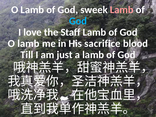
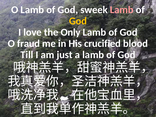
God colour: light blue -> yellow (78, 21)
Staff: Staff -> Only (71, 32)
lamb: lamb -> fraud (29, 43)
sacrifice: sacrifice -> crucified (102, 43)
